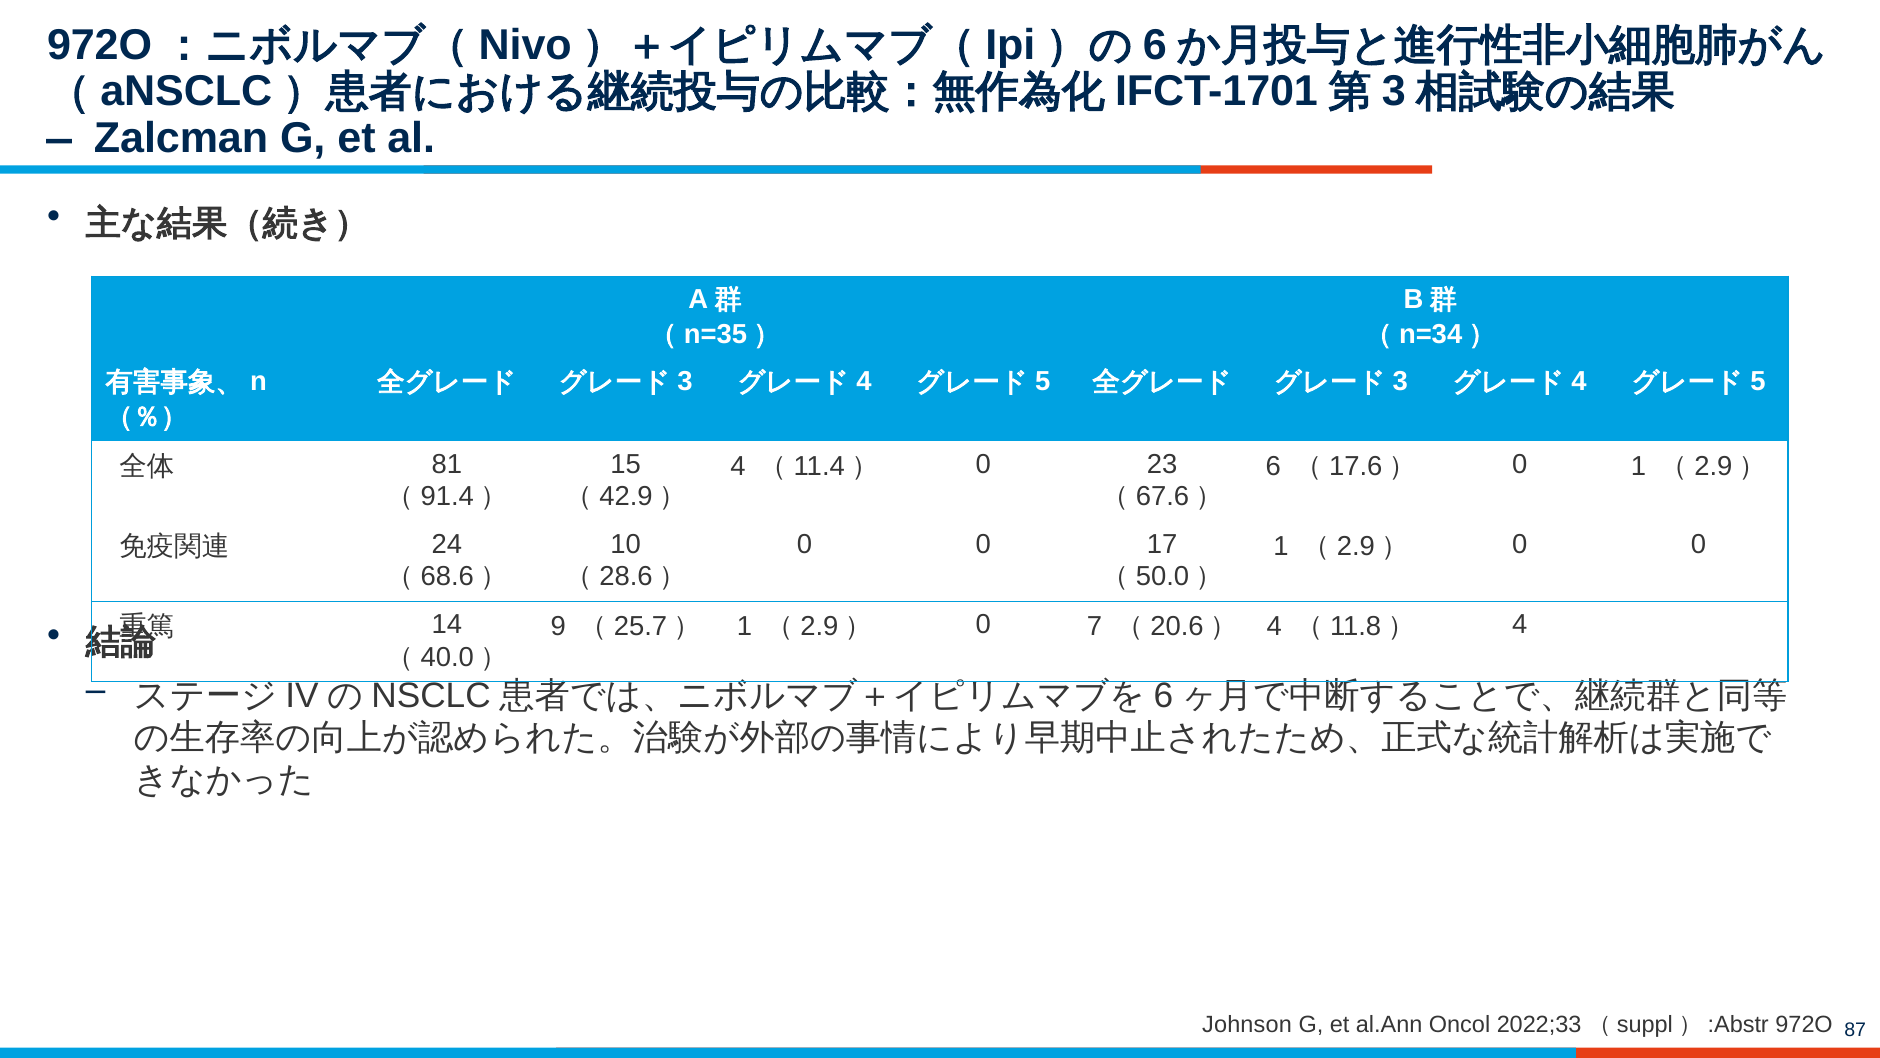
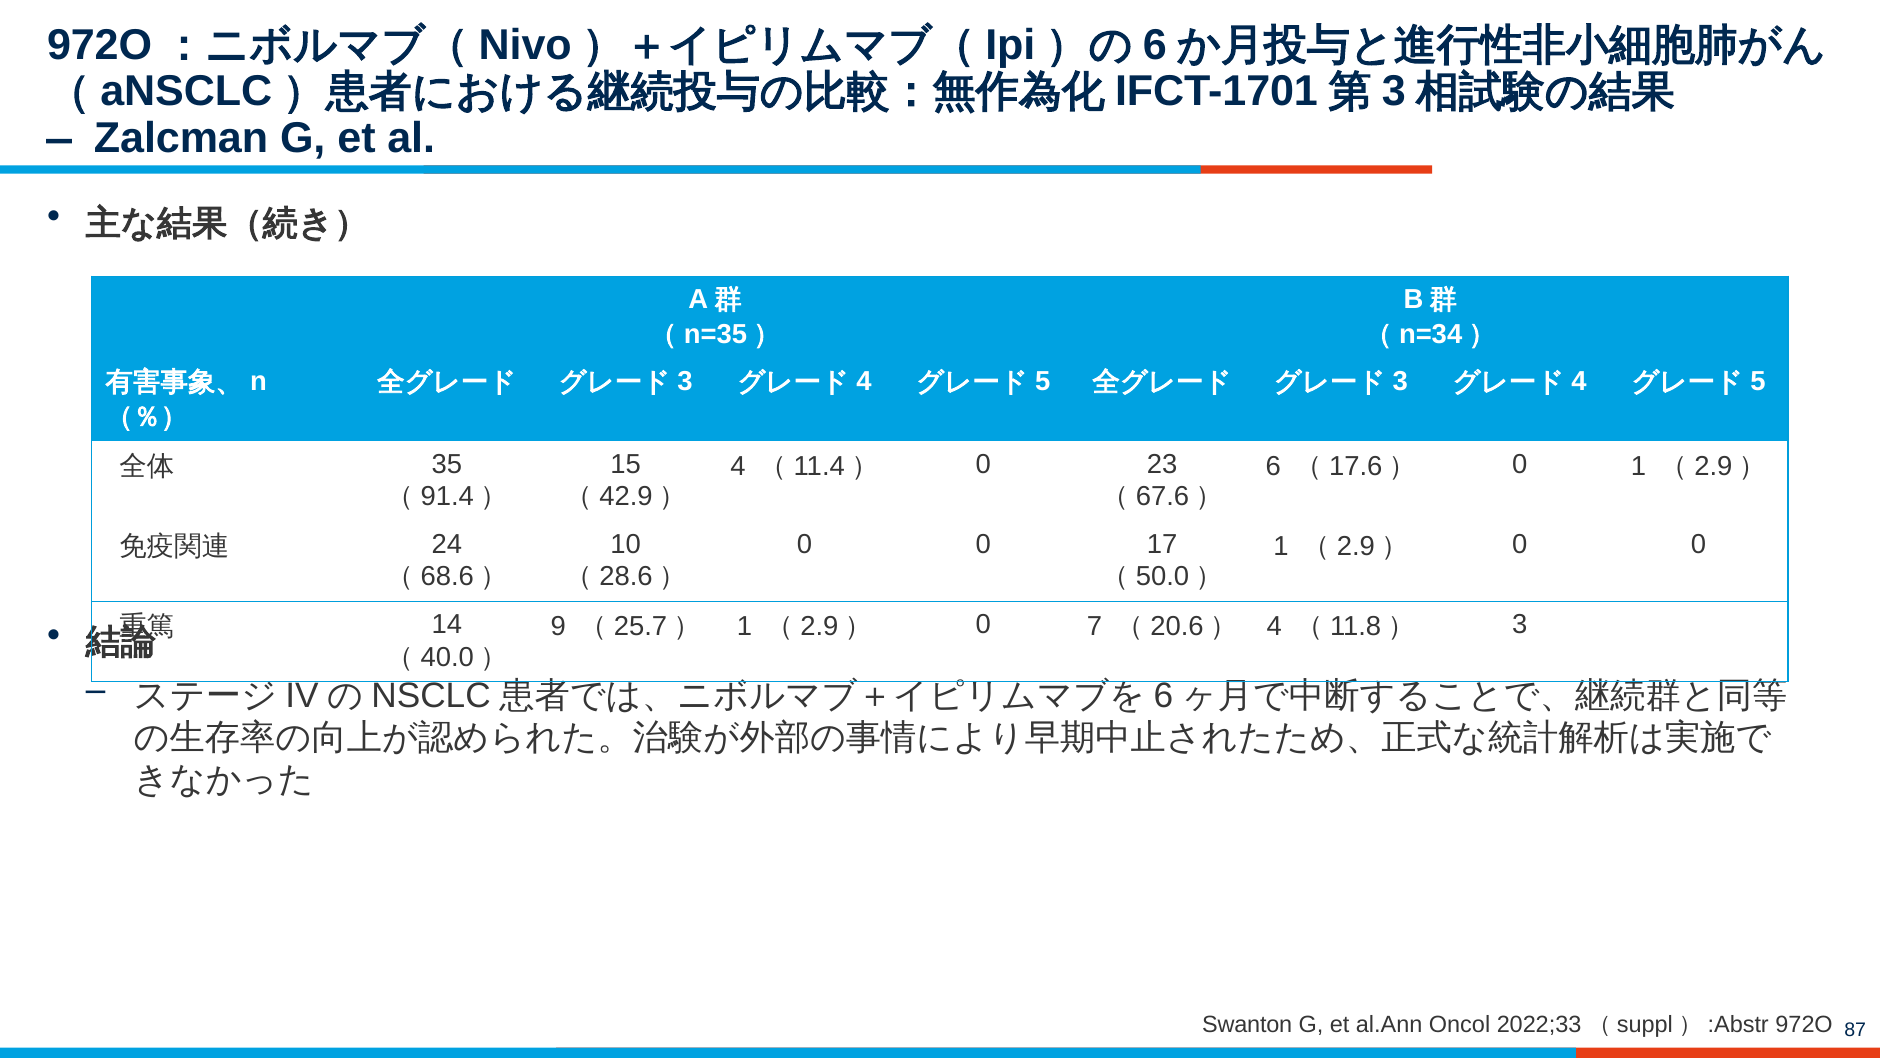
81: 81 -> 35 (447, 464)
4: 4 -> 3 (1520, 624)
Johnson: Johnson -> Swanton (1247, 1024)
